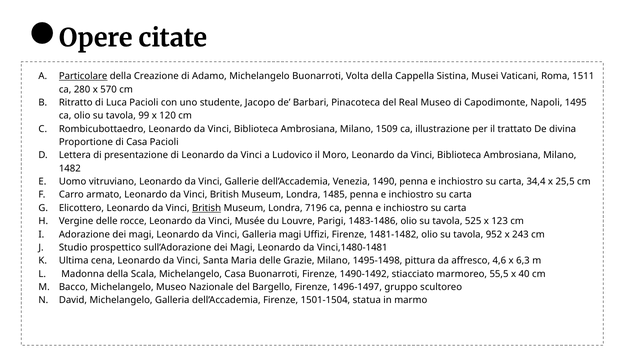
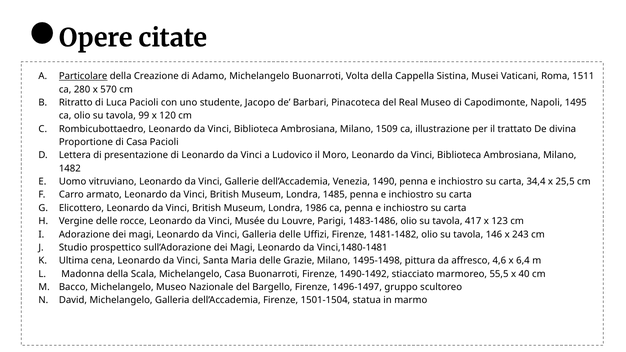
British underline: present -> none (207, 208)
7196: 7196 -> 1986 (316, 208)
525: 525 -> 417 (473, 221)
Galleria magi: magi -> delle (290, 234)
952: 952 -> 146 (494, 234)
6,3: 6,3 -> 6,4 (523, 261)
